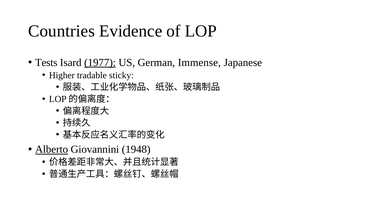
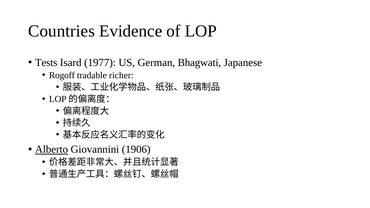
1977 underline: present -> none (100, 63)
Immense: Immense -> Bhagwati (199, 63)
Higher: Higher -> Rogoff (62, 75)
sticky: sticky -> richer (121, 75)
1948: 1948 -> 1906 (136, 150)
